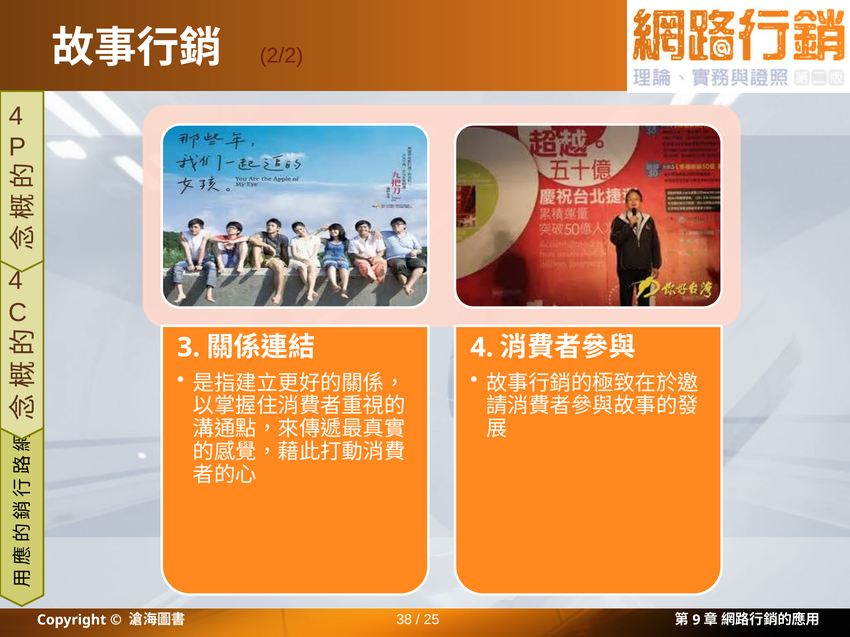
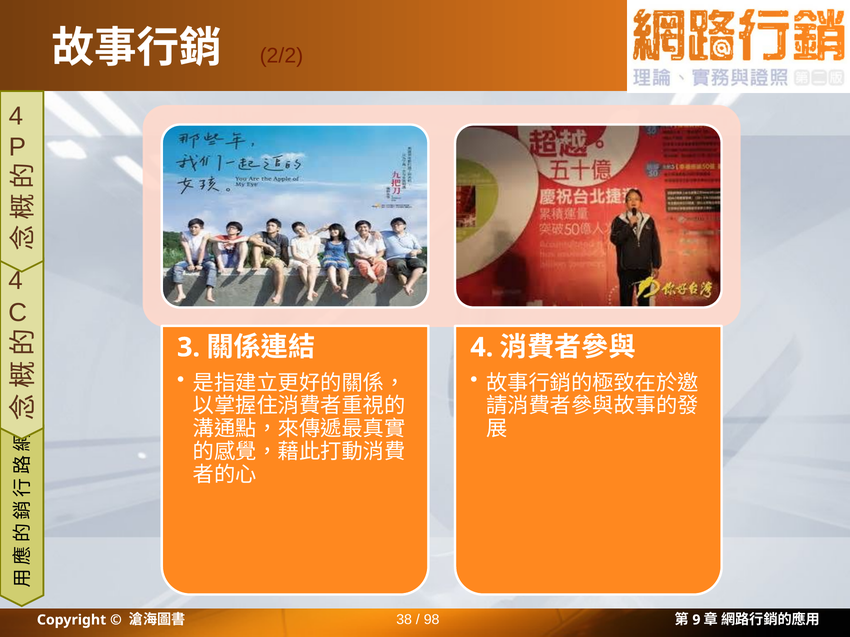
25: 25 -> 98 (432, 620)
